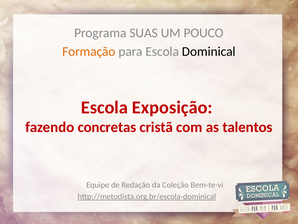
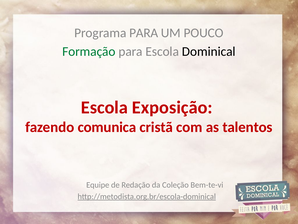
Programa SUAS: SUAS -> PARA (144, 33)
Formação colour: orange -> green (89, 51)
concretas: concretas -> comunica (107, 127)
